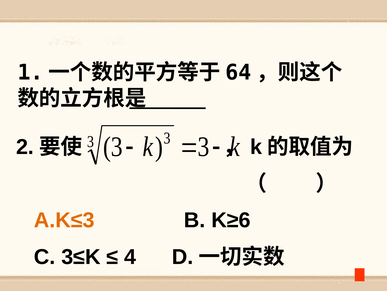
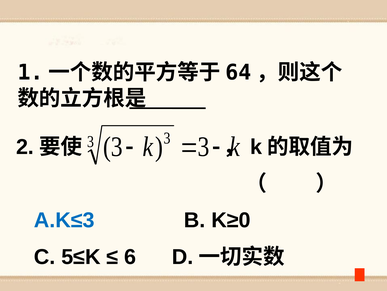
A.K≤3 colour: orange -> blue (64, 220)
K≥6: K≥6 -> K≥0 (231, 220)
3≤K: 3≤K -> 5≤K (81, 256)
4: 4 -> 6 (130, 256)
